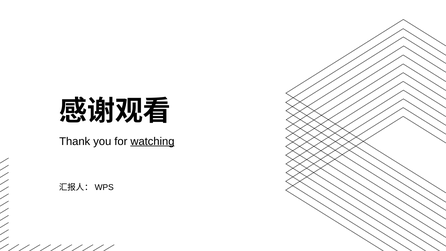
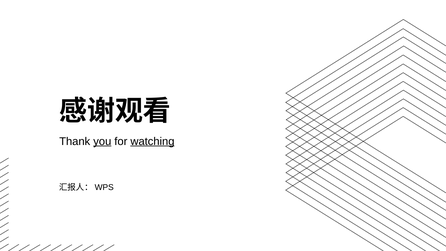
you underline: none -> present (102, 141)
